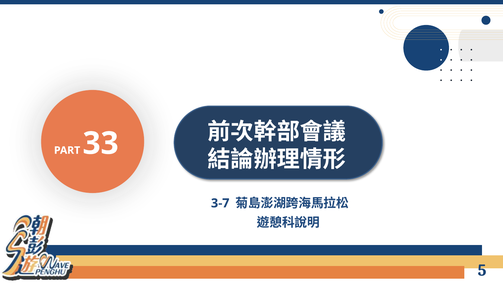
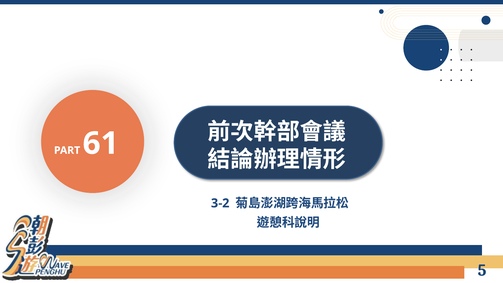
33: 33 -> 61 (101, 143)
3-7: 3-7 -> 3-2 (220, 203)
